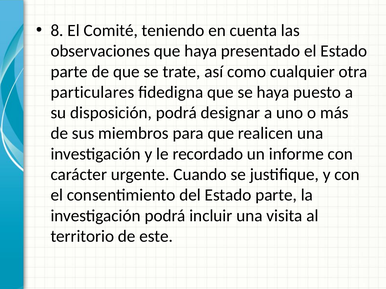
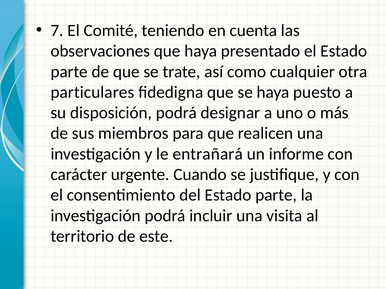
8: 8 -> 7 (57, 31)
recordado: recordado -> entrañará (208, 154)
